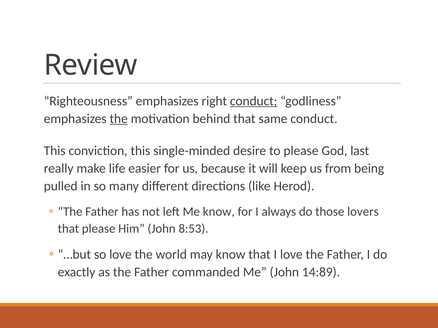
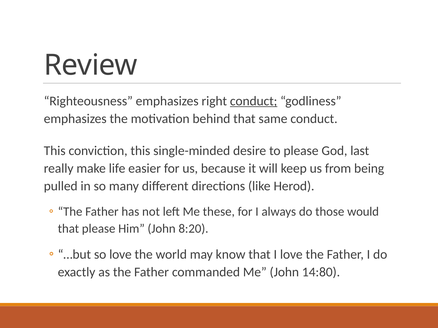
the underline: present -> none (119, 119)
Me know: know -> these (219, 212)
lovers: lovers -> would (363, 212)
8:53: 8:53 -> 8:20 (193, 229)
14:89: 14:89 -> 14:80 (321, 272)
